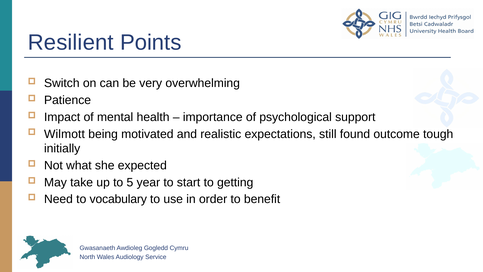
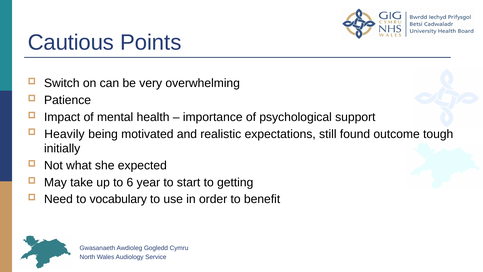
Resilient: Resilient -> Cautious (71, 43)
Wilmott: Wilmott -> Heavily (64, 134)
5: 5 -> 6 (130, 182)
